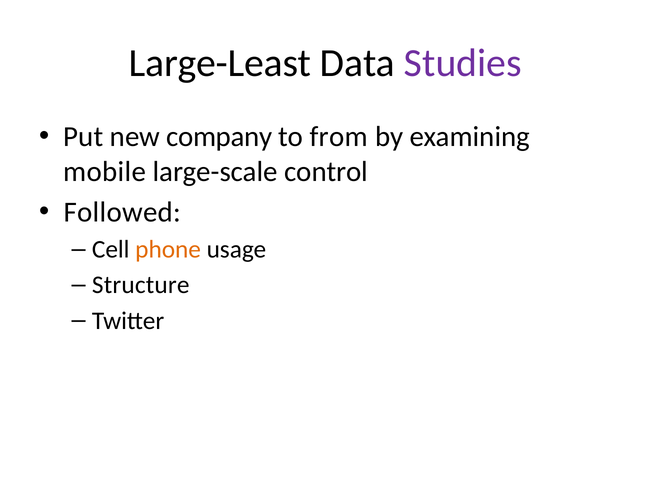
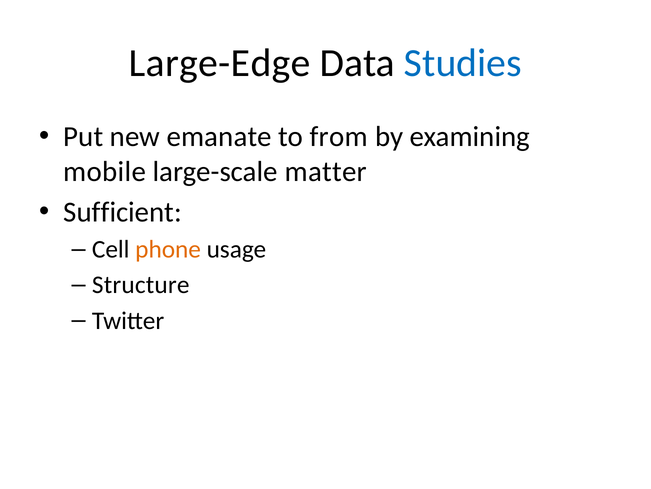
Large-Least: Large-Least -> Large-Edge (220, 63)
Studies colour: purple -> blue (463, 63)
company: company -> emanate (219, 137)
control: control -> matter (326, 171)
Followed: Followed -> Sufficient (123, 212)
